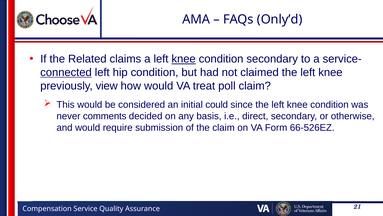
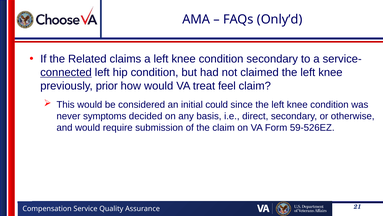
knee underline: present -> none (184, 59)
view: view -> prior (107, 86)
poll: poll -> feel (227, 86)
comments: comments -> symptoms (105, 116)
66-526EZ: 66-526EZ -> 59-526EZ (312, 127)
